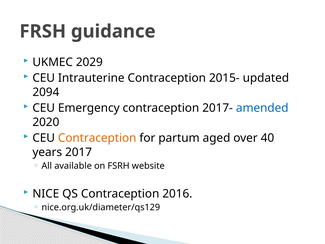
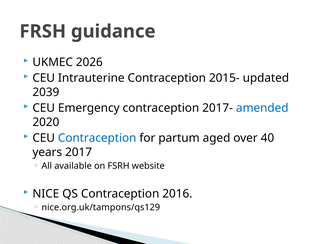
2029: 2029 -> 2026 (89, 62)
2094: 2094 -> 2039 (46, 92)
Contraception colour: orange -> blue (97, 138)
nice.org.uk/diameter/qs129: nice.org.uk/diameter/qs129 -> nice.org.uk/tampons/qs129 (101, 207)
